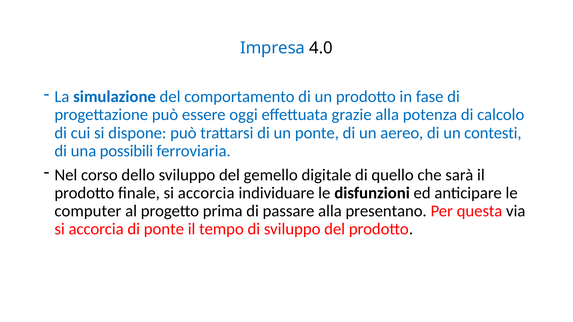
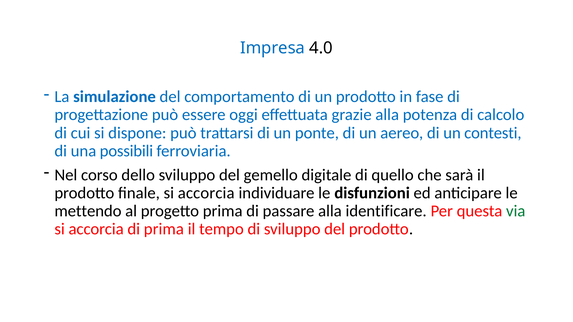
computer: computer -> mettendo (88, 211)
presentano: presentano -> identificare (386, 211)
via colour: black -> green (516, 211)
di ponte: ponte -> prima (164, 229)
